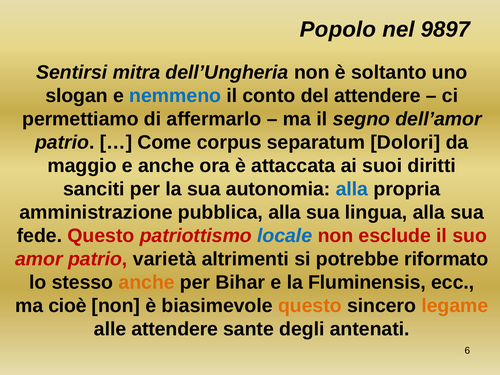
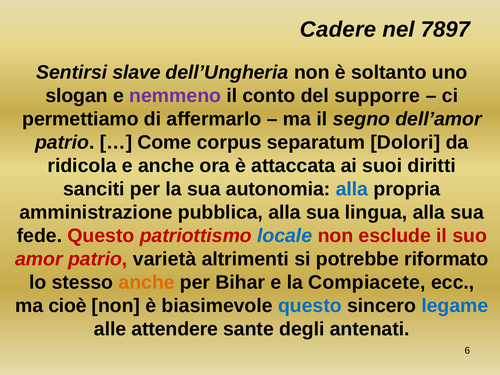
Popolo: Popolo -> Cadere (338, 30)
9897: 9897 -> 7897 (446, 30)
mitra: mitra -> slave (137, 72)
nemmeno colour: blue -> purple (175, 96)
del attendere: attendere -> supporre (377, 96)
maggio: maggio -> ridicola (82, 166)
Fluminensis: Fluminensis -> Compiacete (367, 283)
questo colour: orange -> blue (310, 306)
legame colour: orange -> blue (455, 306)
